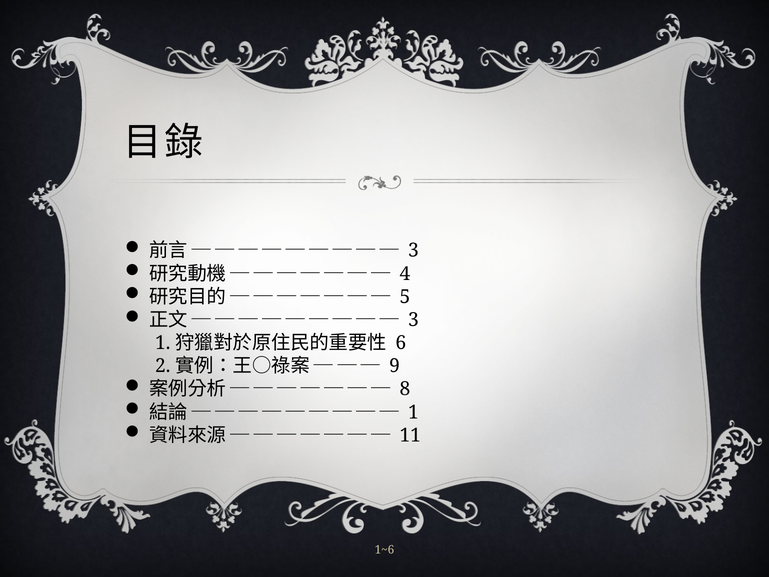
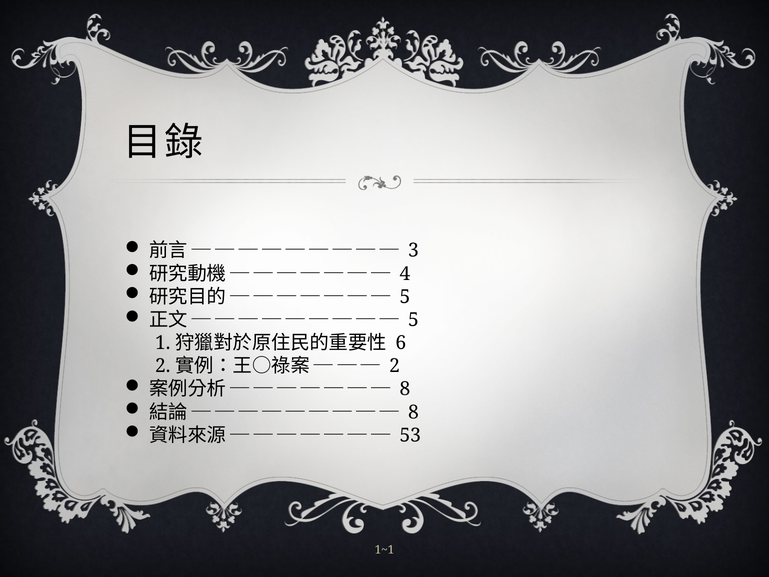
3: 3 -> 5 (413, 320)
9: 9 -> 2 (395, 366)
1: 1 -> 8 (413, 412)
11: 11 -> 53 (410, 435)
1~6: 1~6 -> 1~1 (384, 550)
